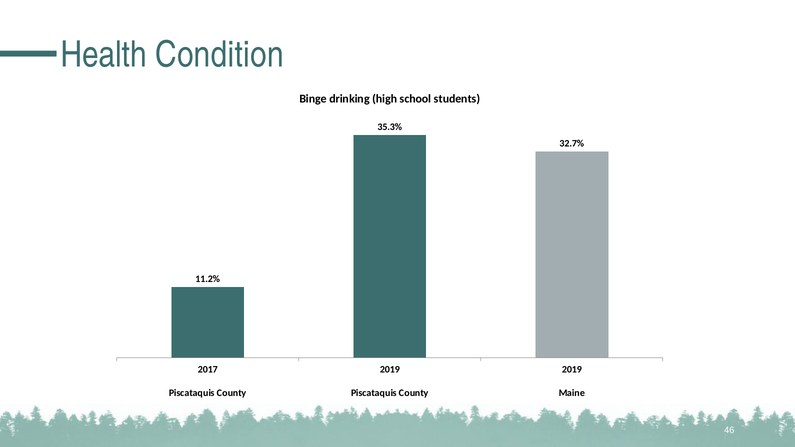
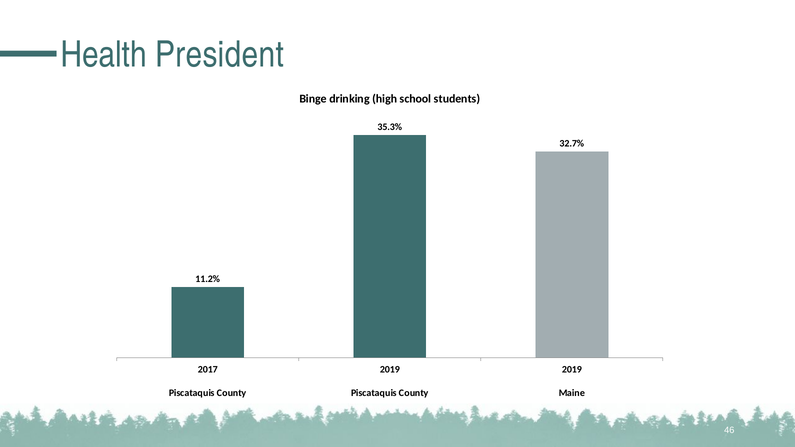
Condition: Condition -> President (220, 55)
